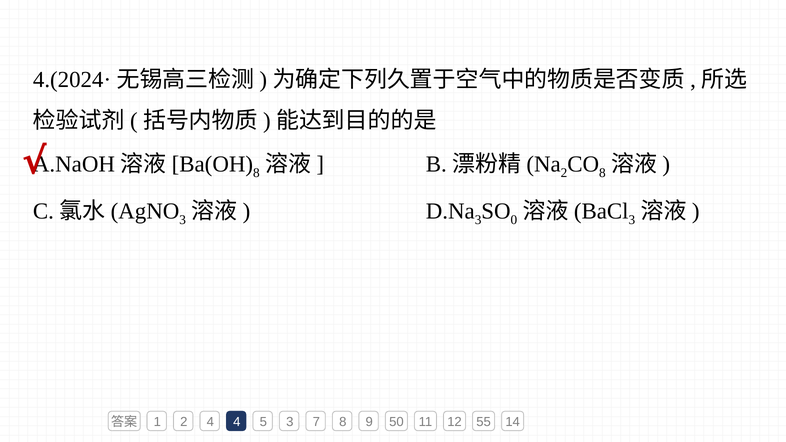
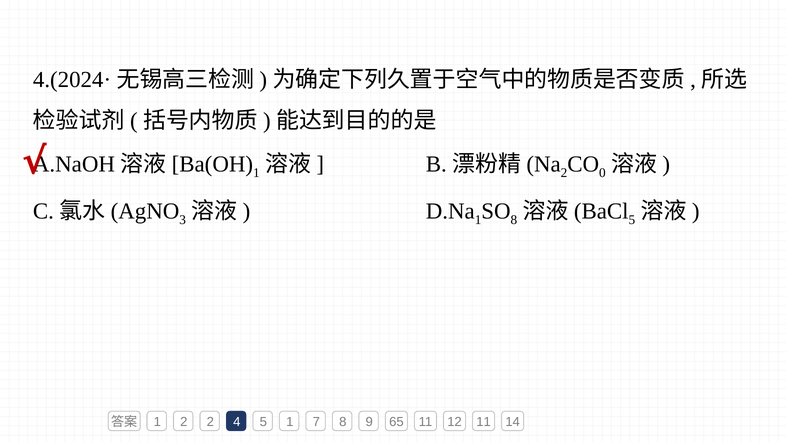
8: 8 -> 1 (256, 173)
8: 8 -> 0 (602, 173)
3: 3 -> 1 (478, 220)
0: 0 -> 8 (514, 220)
3: 3 -> 5 (632, 220)
2 4: 4 -> 2 (210, 422)
5 3: 3 -> 1 (290, 422)
50: 50 -> 65 (396, 422)
12 55: 55 -> 11 (484, 422)
